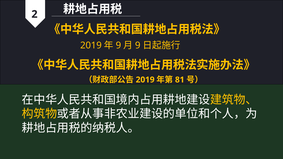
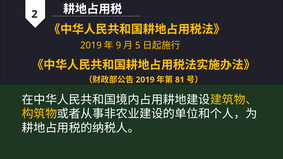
9: 9 -> 5 (138, 45)
